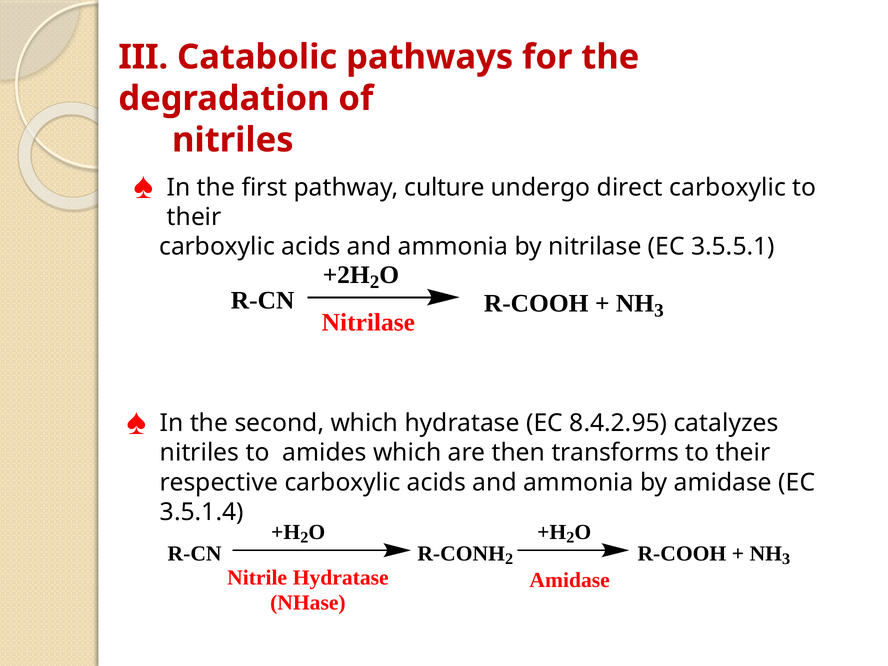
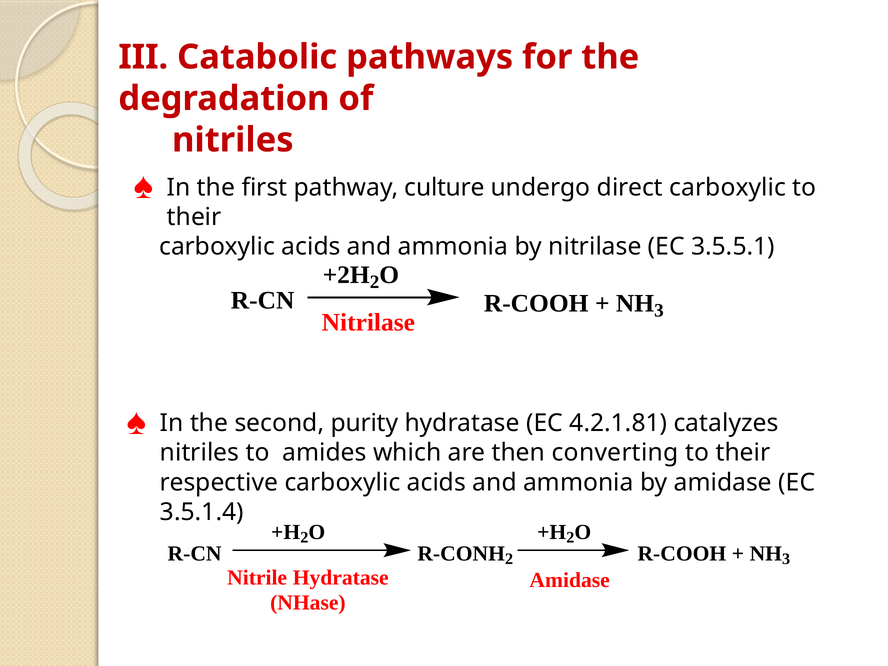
second which: which -> purity (364, 423)
8.4.2.95: 8.4.2.95 -> 4.2.1.81 (618, 423)
transforms: transforms -> converting (615, 453)
